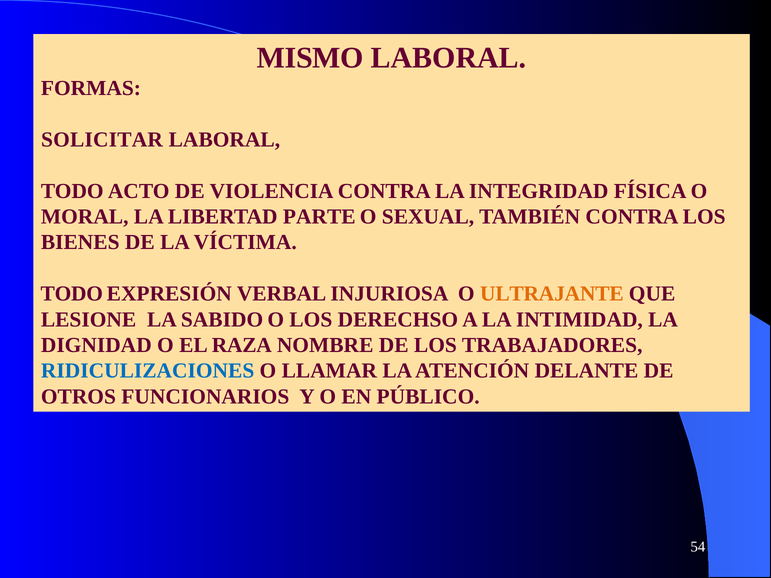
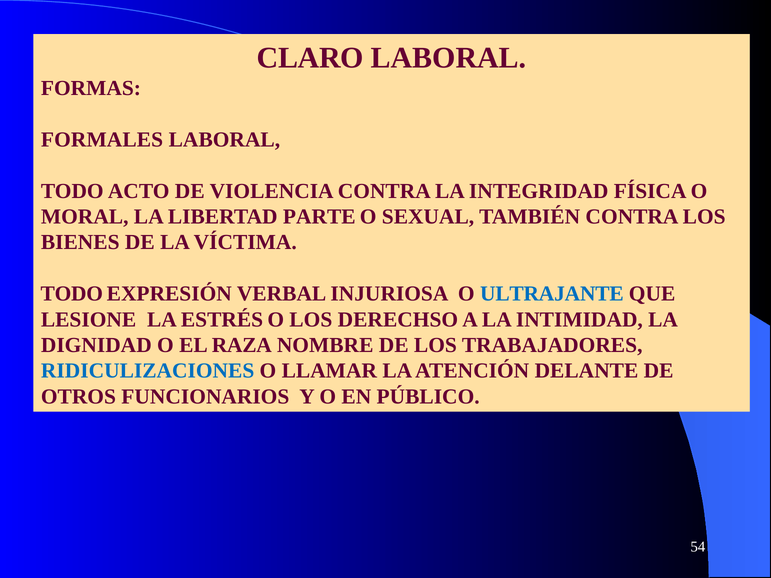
MISMO: MISMO -> CLARO (310, 58)
SOLICITAR: SOLICITAR -> FORMALES (102, 140)
ULTRAJANTE colour: orange -> blue (552, 294)
SABIDO: SABIDO -> ESTRÉS (222, 320)
